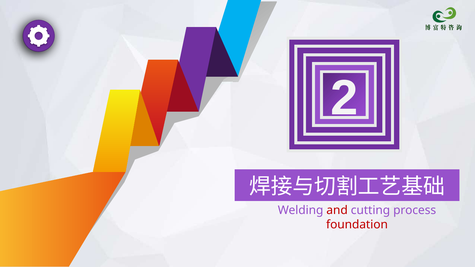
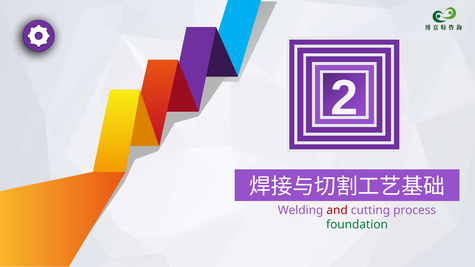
foundation colour: red -> green (357, 225)
